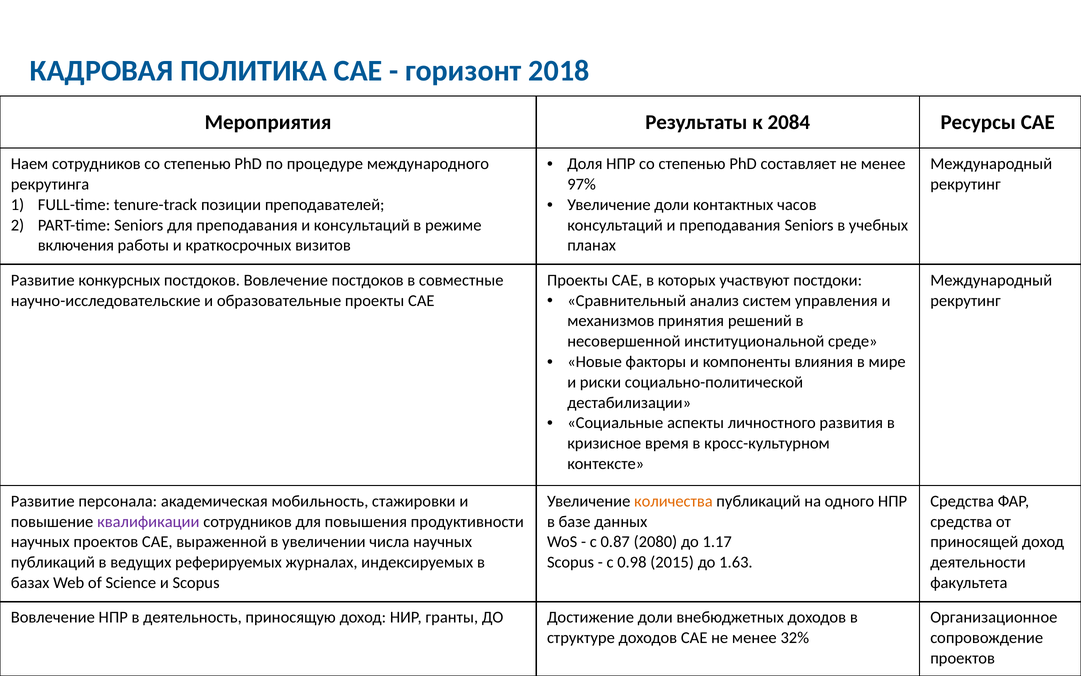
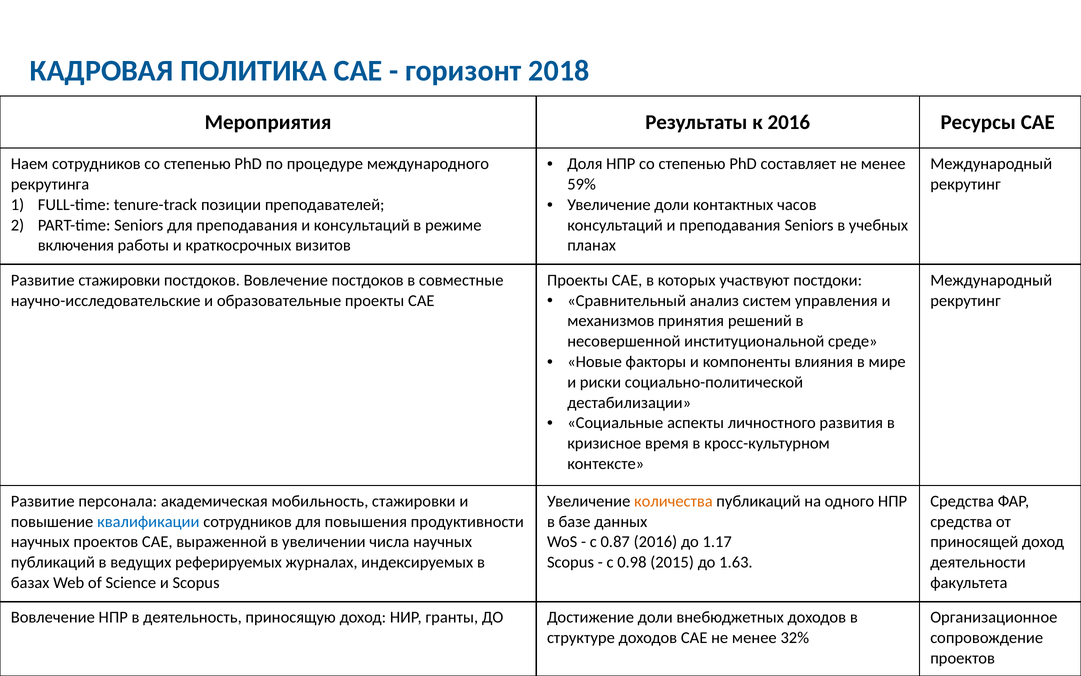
к 2084: 2084 -> 2016 (789, 122)
97%: 97% -> 59% (582, 184)
Развитие конкурсных: конкурсных -> стажировки (119, 280)
квалификации colour: purple -> blue (148, 521)
0.87 2080: 2080 -> 2016 (655, 542)
